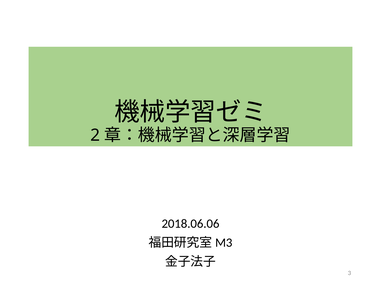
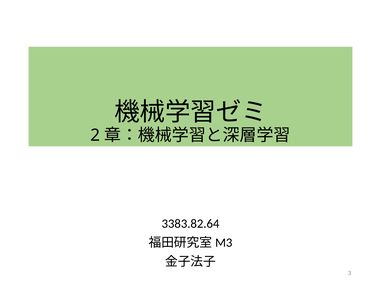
2018.06.06: 2018.06.06 -> 3383.82.64 (190, 223)
